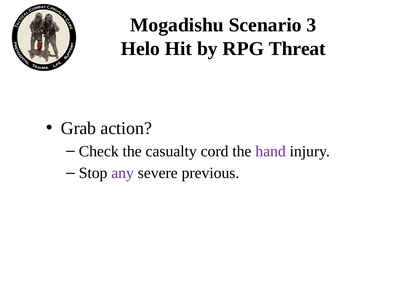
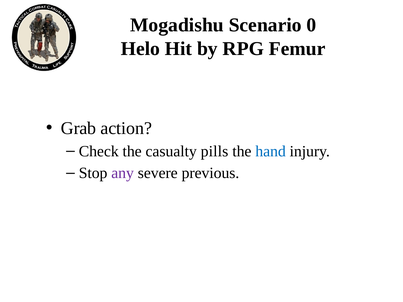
3: 3 -> 0 (311, 25)
Threat: Threat -> Femur (297, 49)
cord: cord -> pills (214, 151)
hand colour: purple -> blue (271, 151)
